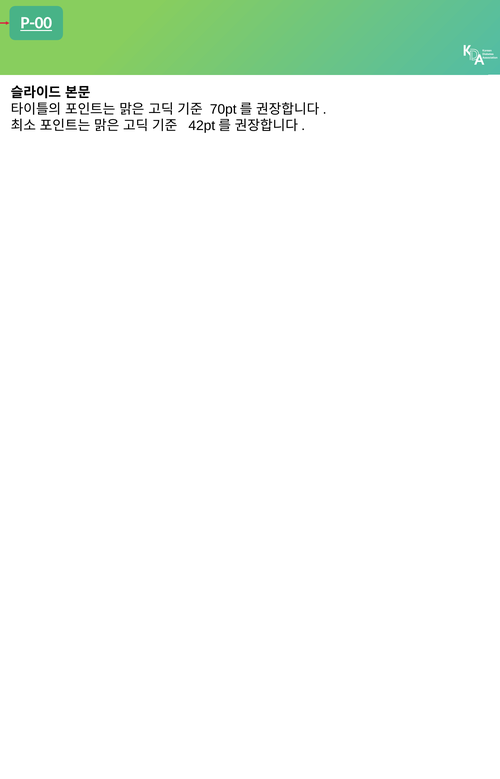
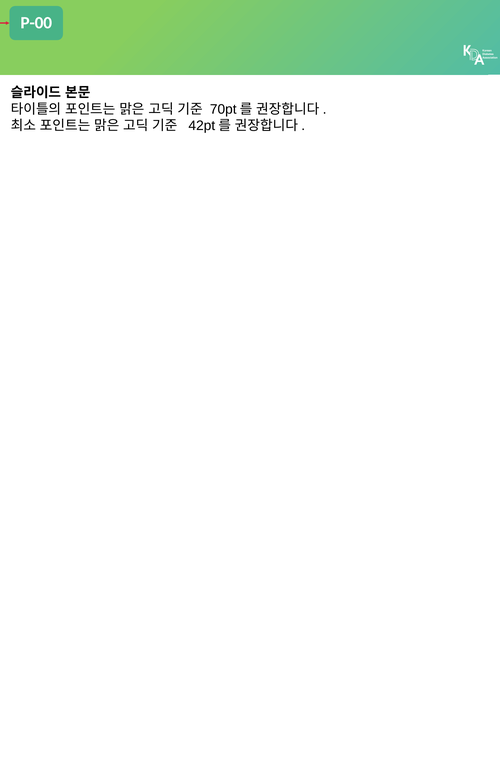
P-00 underline: present -> none (36, 23)
